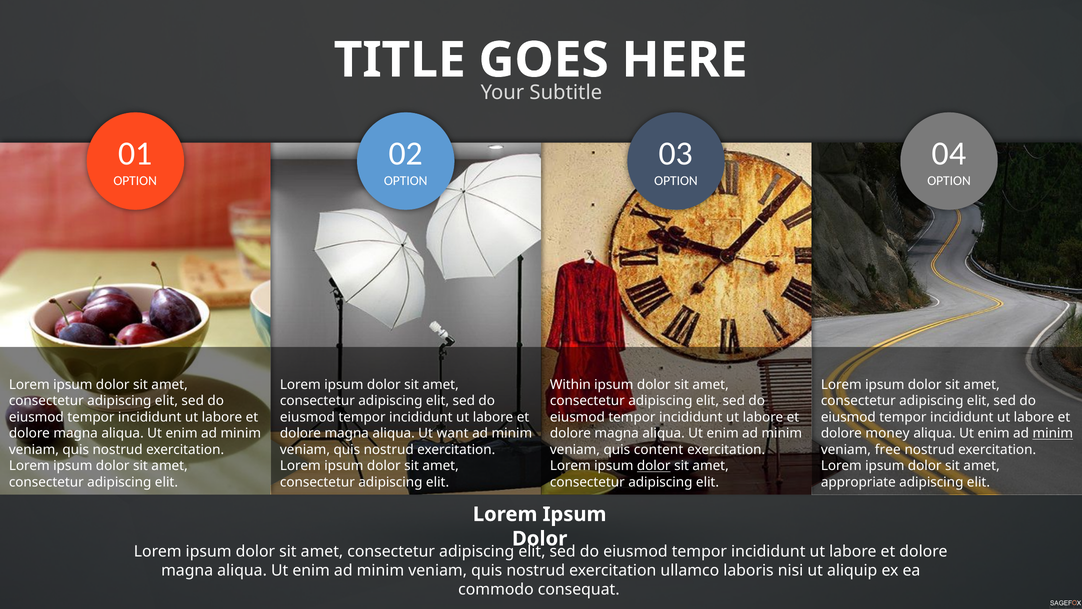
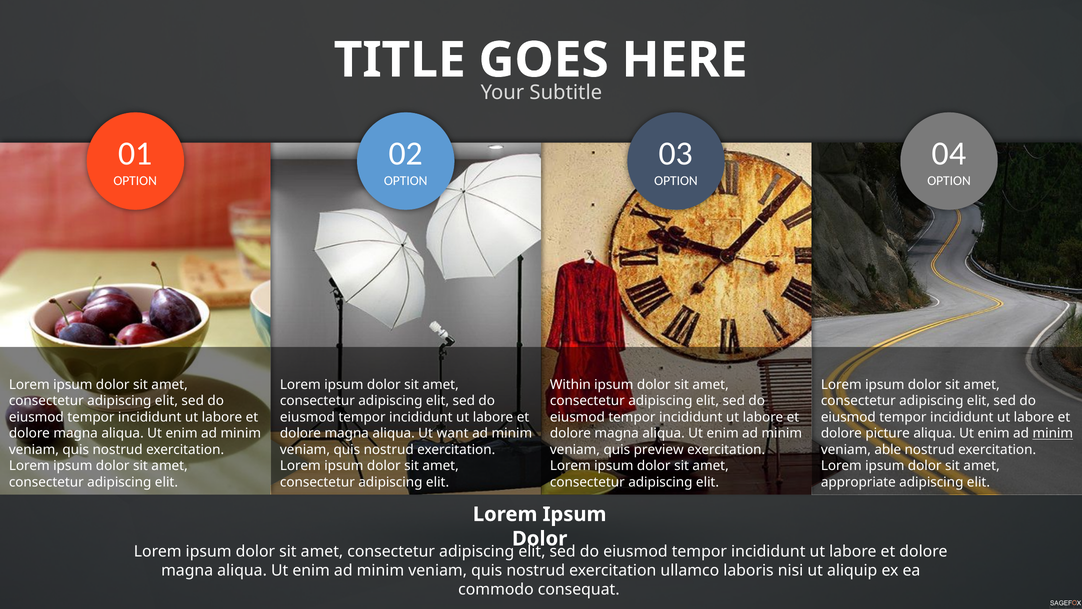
money: money -> picture (888, 433)
content: content -> preview (659, 449)
free: free -> able (888, 449)
dolor underline: present -> none (654, 466)
